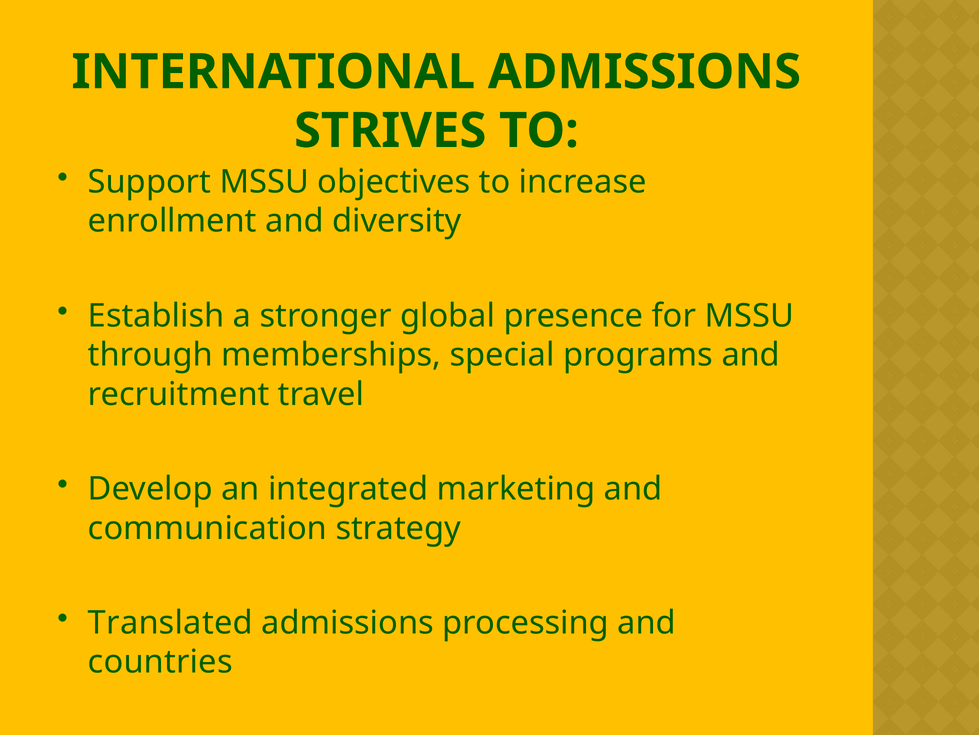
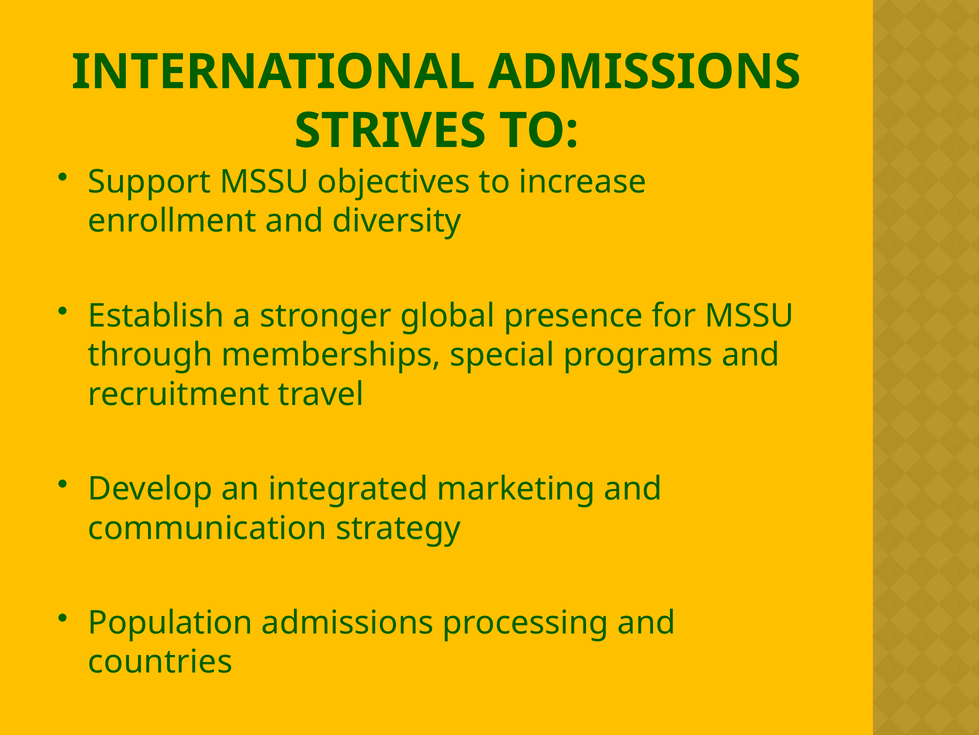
Translated: Translated -> Population (171, 622)
